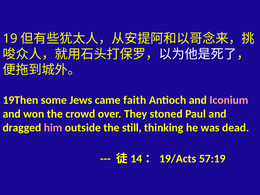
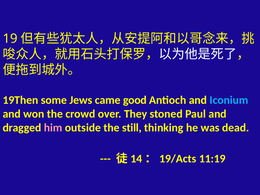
faith: faith -> good (135, 100)
Iconium colour: pink -> light blue (229, 100)
57:19: 57:19 -> 11:19 (212, 159)
